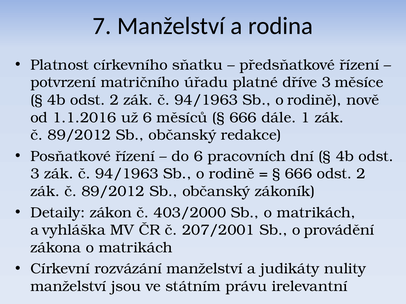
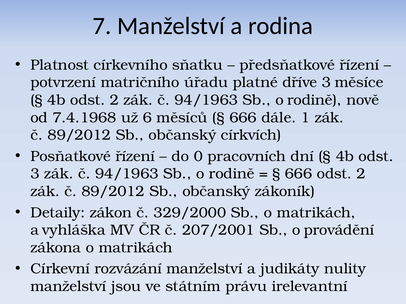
1.1.2016: 1.1.2016 -> 7.4.1968 (84, 118)
redakce: redakce -> církvích (251, 135)
do 6: 6 -> 0 (198, 157)
403/2000: 403/2000 -> 329/2000 (190, 213)
